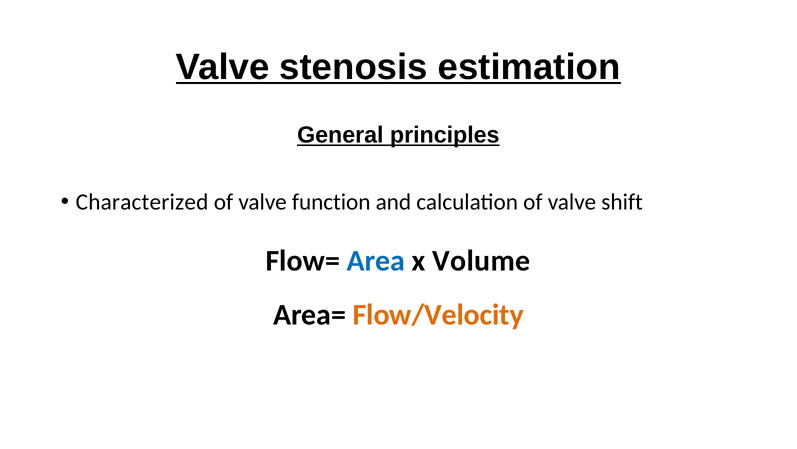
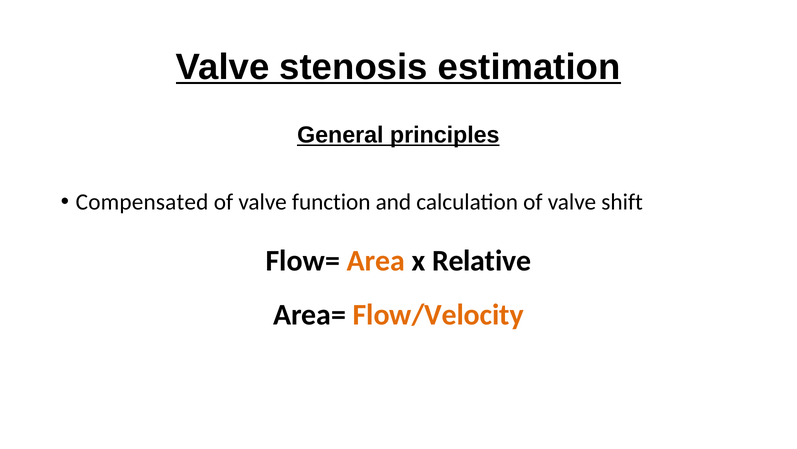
Characterized: Characterized -> Compensated (142, 202)
Area colour: blue -> orange (376, 261)
Volume: Volume -> Relative (482, 261)
